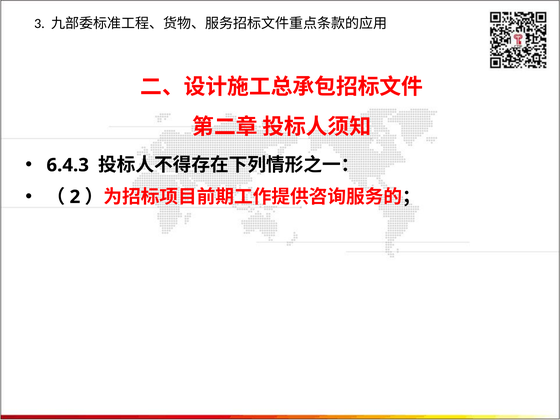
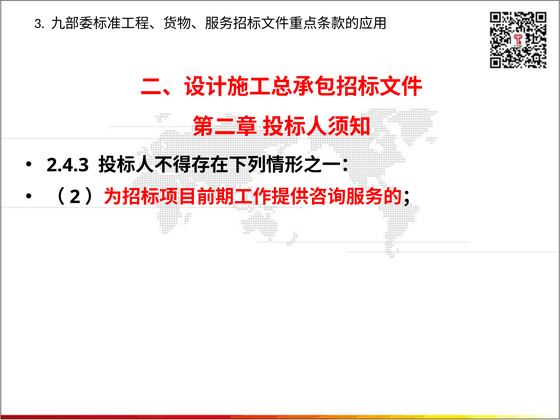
6.4.3: 6.4.3 -> 2.4.3 (68, 165)
